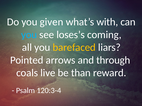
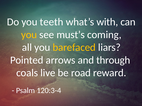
given: given -> teeth (52, 22)
you colour: light blue -> yellow (29, 35)
loses’s: loses’s -> must’s (71, 35)
than: than -> road (81, 73)
